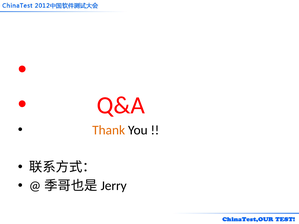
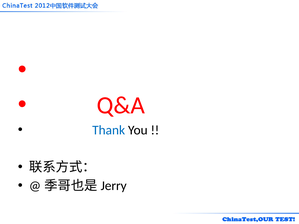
Thank colour: orange -> blue (109, 130)
